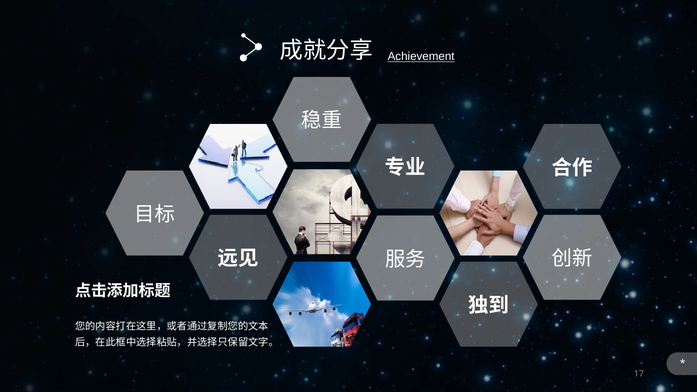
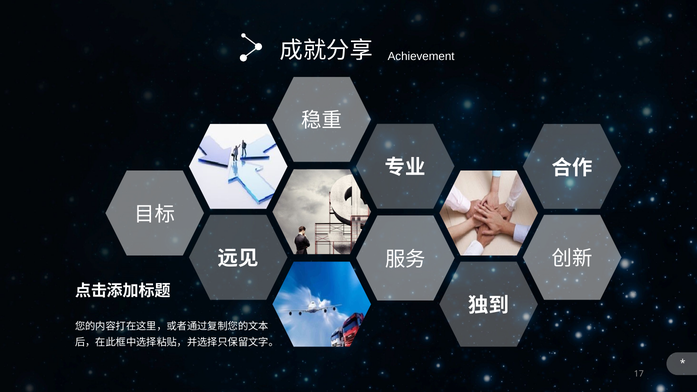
Achievement underline: present -> none (421, 57)
